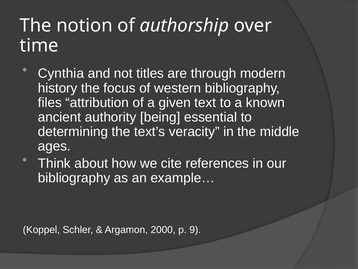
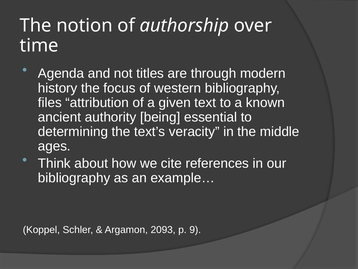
Cynthia: Cynthia -> Agenda (61, 73)
2000: 2000 -> 2093 (163, 229)
